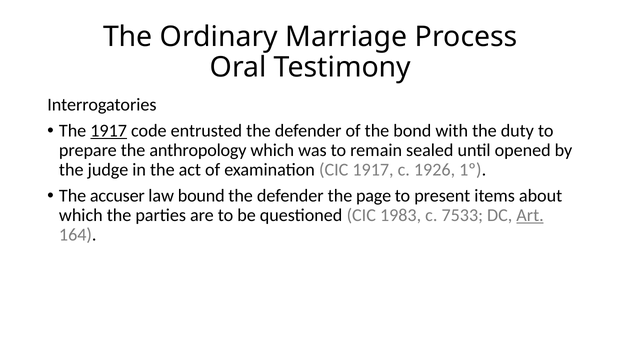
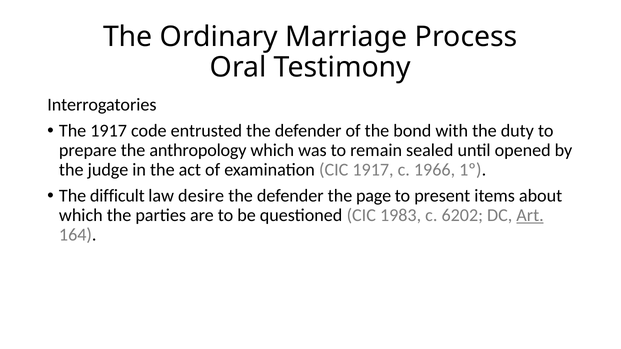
1917 underline: present -> none (109, 131)
1926: 1926 -> 1966 (435, 170)
accuser: accuser -> difficult (117, 196)
bound: bound -> desire (201, 196)
7533: 7533 -> 6202 (462, 216)
